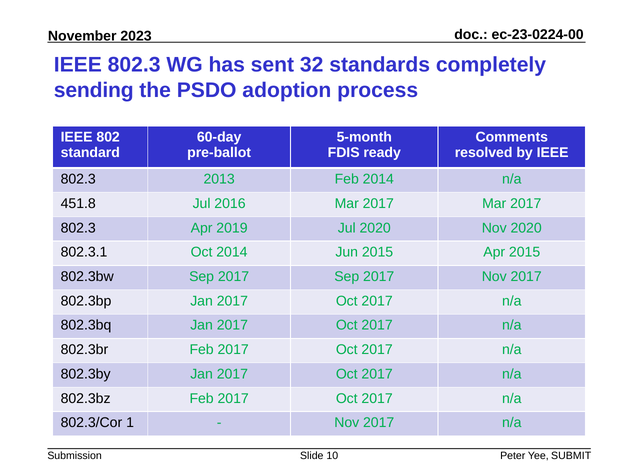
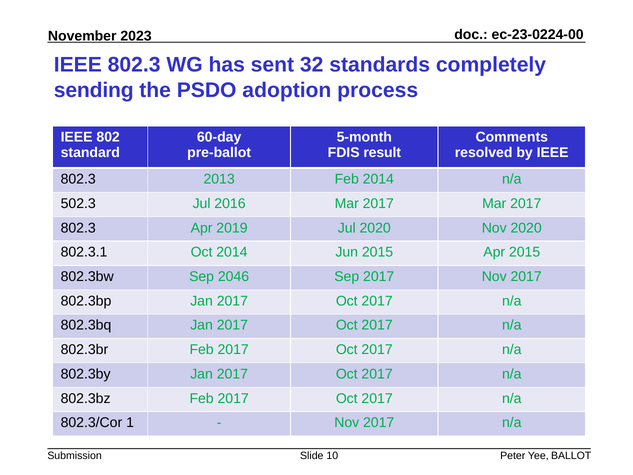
ready: ready -> result (382, 153)
451.8: 451.8 -> 502.3 (78, 203)
802.3bw Sep 2017: 2017 -> 2046 (234, 276)
SUBMIT: SUBMIT -> BALLOT (571, 455)
